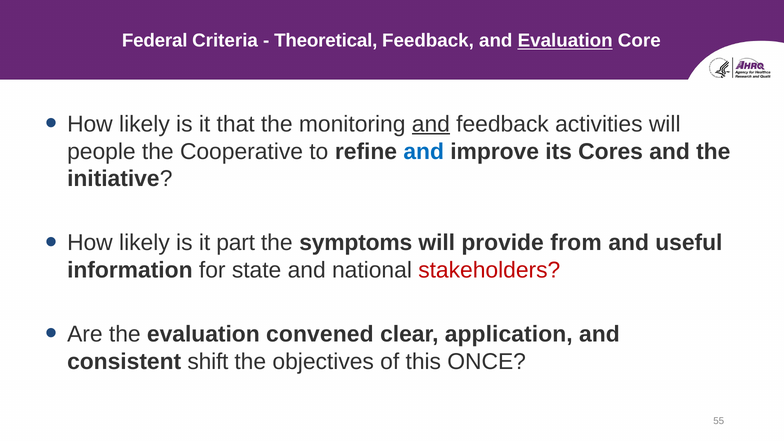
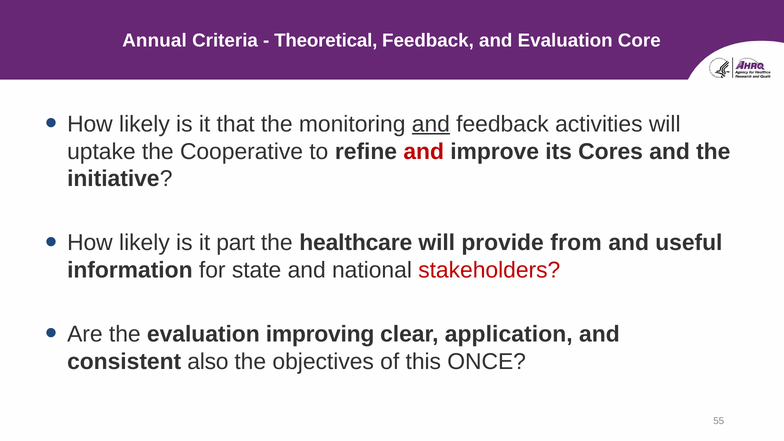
Federal: Federal -> Annual (154, 41)
Evaluation underline: present -> none (565, 41)
people: people -> uptake (101, 151)
and colour: blue -> red (424, 151)
symptoms: symptoms -> healthcare (356, 243)
convened: convened -> improving (320, 334)
shift: shift -> also (208, 361)
